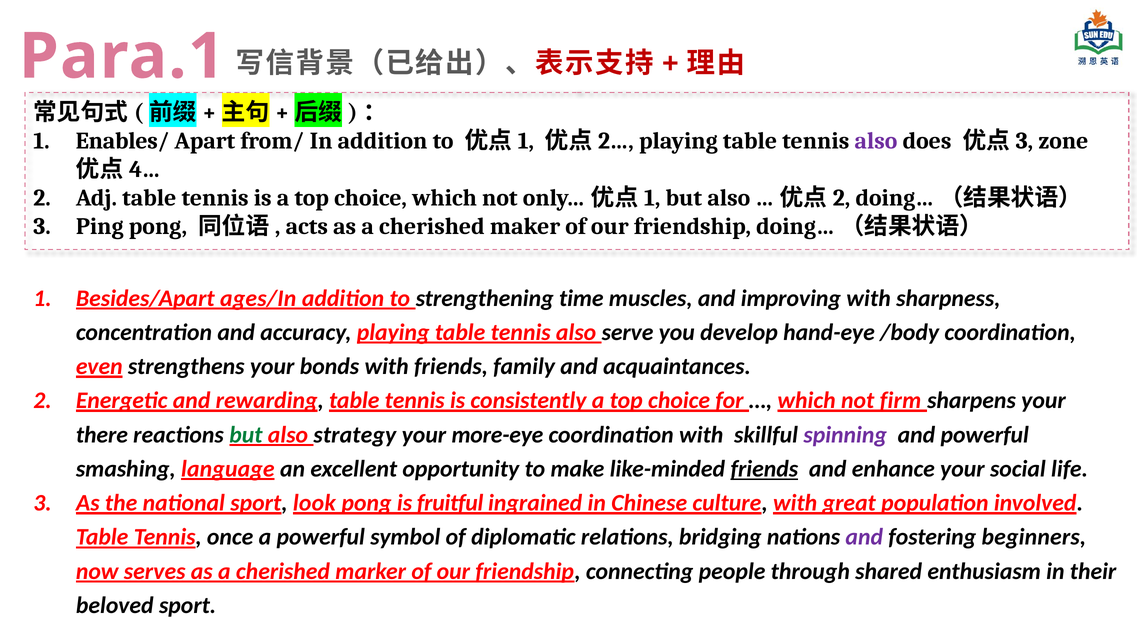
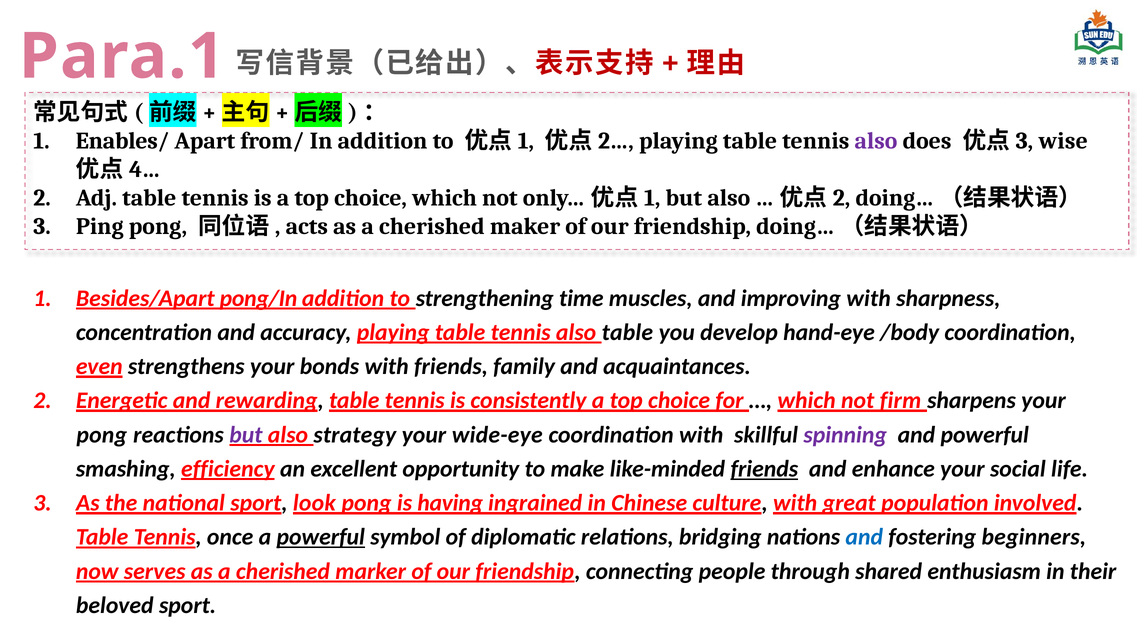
zone: zone -> wise (1063, 141)
ages/In: ages/In -> pong/In (258, 298)
also serve: serve -> table (627, 332)
there: there -> pong (102, 434)
but colour: green -> purple (246, 434)
more-eye: more-eye -> wide-eye (497, 434)
language: language -> efficiency (228, 469)
fruitful: fruitful -> having (450, 503)
powerful underline: none -> present (321, 537)
and colour: purple -> blue (864, 537)
